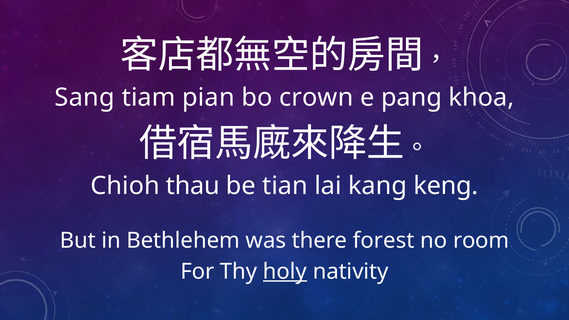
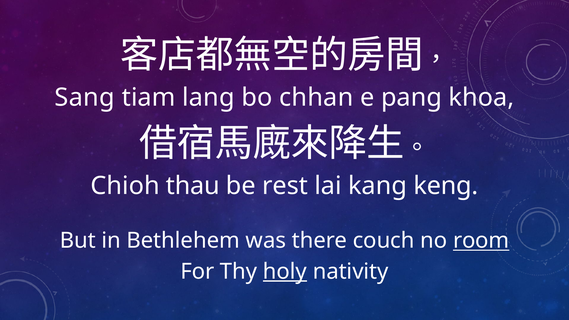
pian: pian -> lang (208, 97)
crown: crown -> chhan (316, 97)
tian: tian -> rest (285, 186)
forest: forest -> couch (384, 241)
room underline: none -> present (481, 241)
